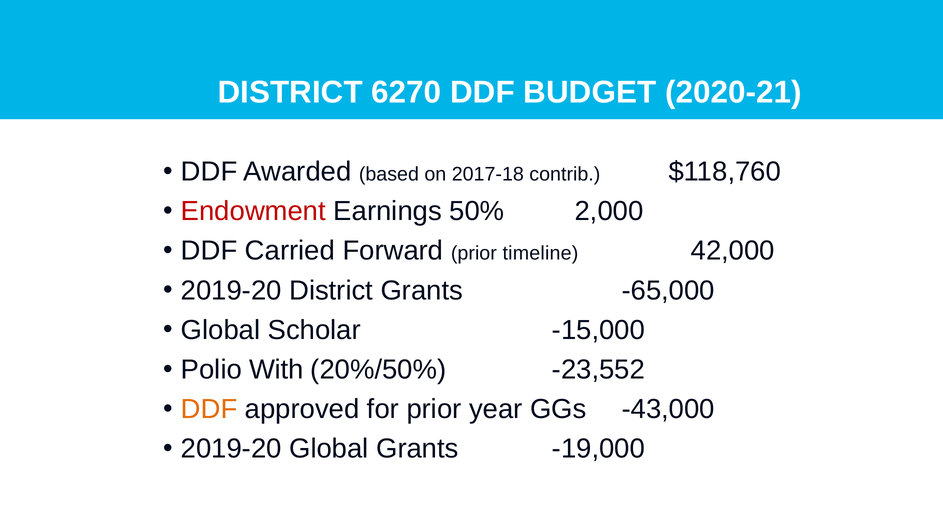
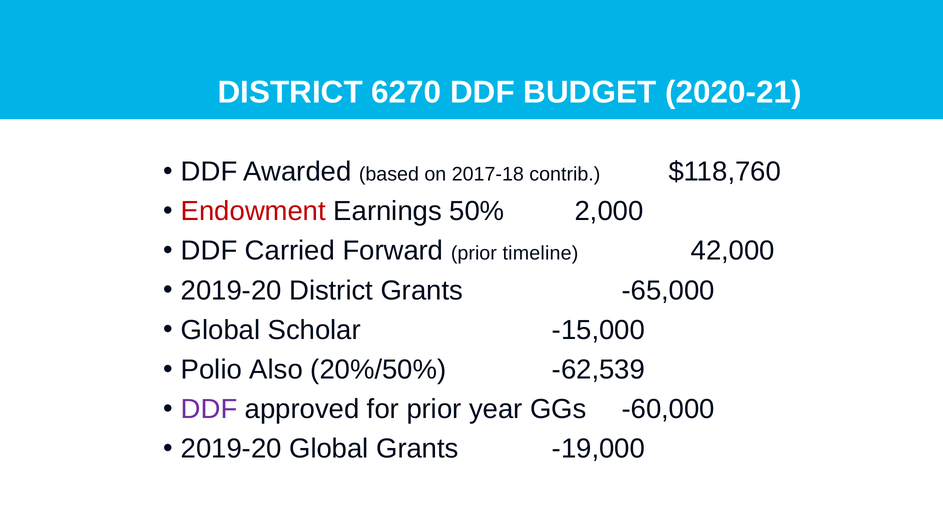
With: With -> Also (276, 369)
-23,552: -23,552 -> -62,539 (598, 369)
DDF colour: orange -> purple (209, 409)
-43,000: -43,000 -> -60,000 (668, 409)
